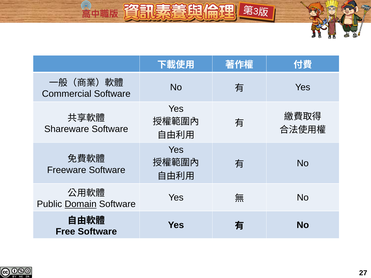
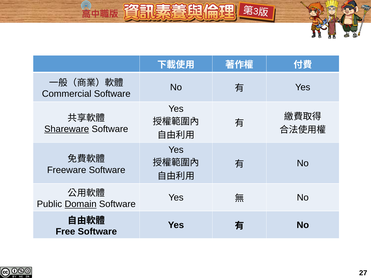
Shareware underline: none -> present (67, 129)
